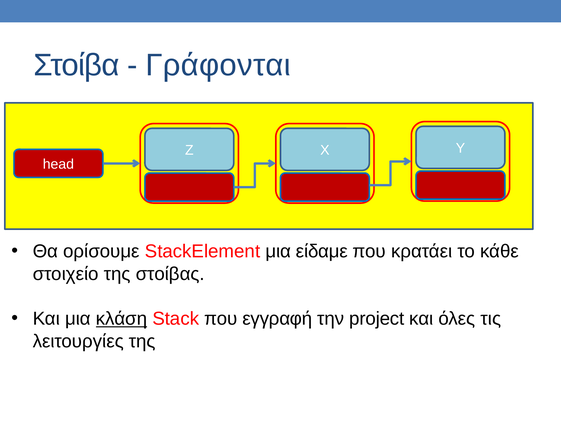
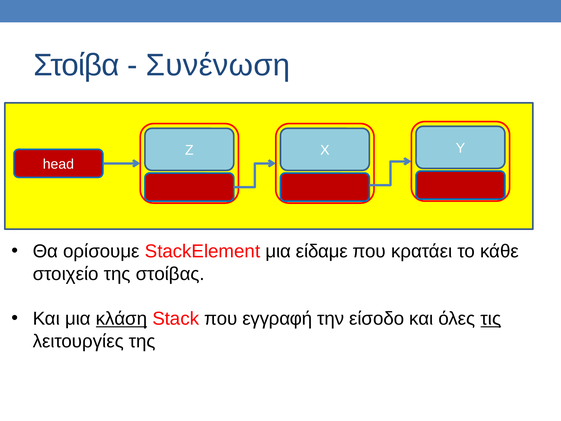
Γράφονται: Γράφονται -> Συνένωση (218, 65)
project: project -> είσοδο (377, 319)
τις underline: none -> present (491, 319)
